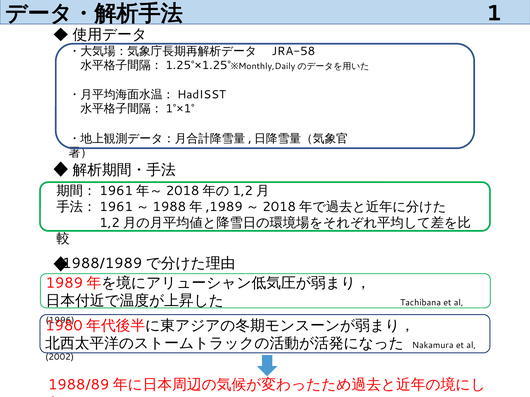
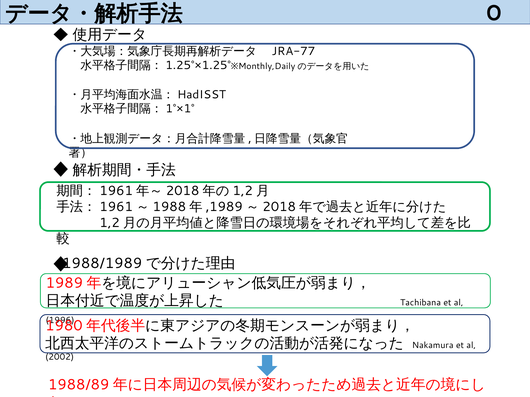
1: 1 -> 0 (494, 13)
JRA-58: JRA-58 -> JRA-77 (293, 51)
